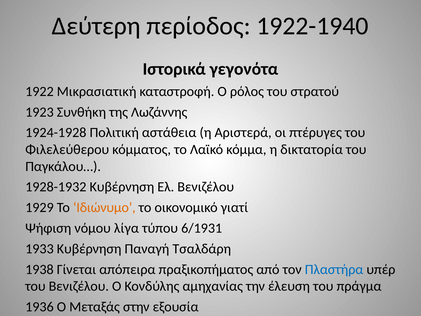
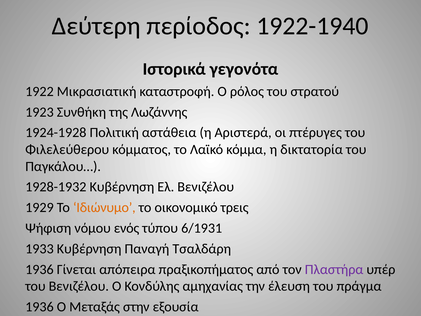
γιατί: γιατί -> τρεις (235, 207)
λίγα: λίγα -> ενός (127, 228)
1938: 1938 -> 1936 (39, 269)
Πλαστήρα colour: blue -> purple (334, 269)
